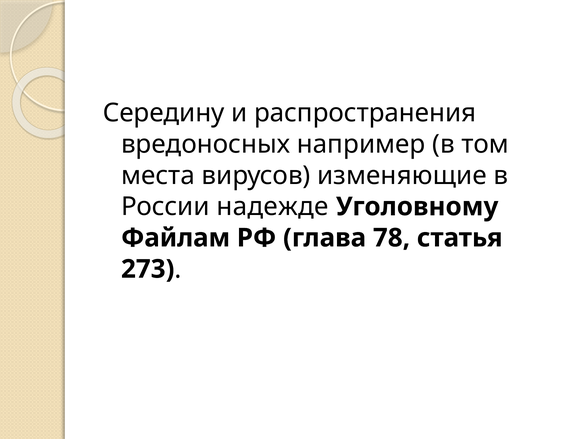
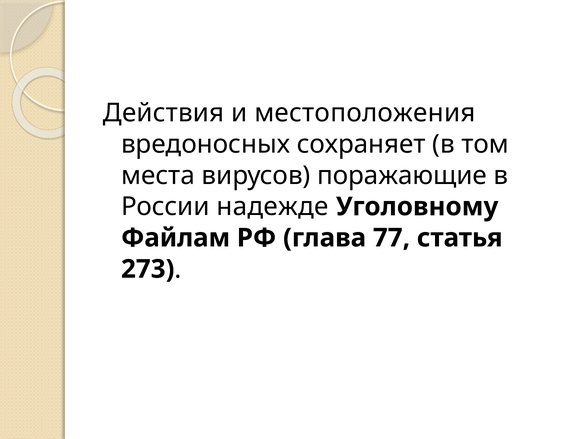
Середину: Середину -> Действия (164, 113)
распространения: распространения -> местоположения (365, 113)
например: например -> сохраняет (361, 144)
изменяющие: изменяющие -> поражающие (402, 175)
78: 78 -> 77 (391, 238)
